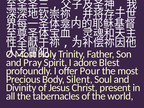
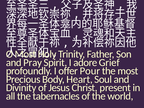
Blest: Blest -> Grief (109, 63)
Silent: Silent -> Heart (79, 79)
